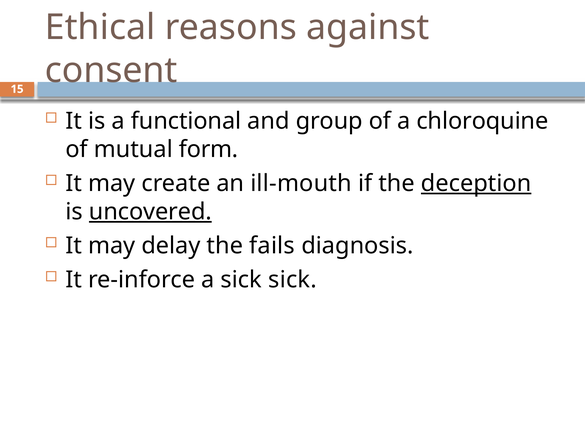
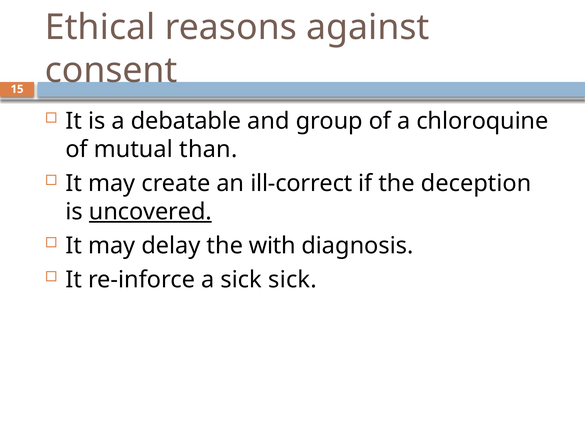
functional: functional -> debatable (186, 121)
form: form -> than (208, 149)
ill-mouth: ill-mouth -> ill-correct (301, 183)
deception underline: present -> none (476, 183)
fails: fails -> with (272, 246)
